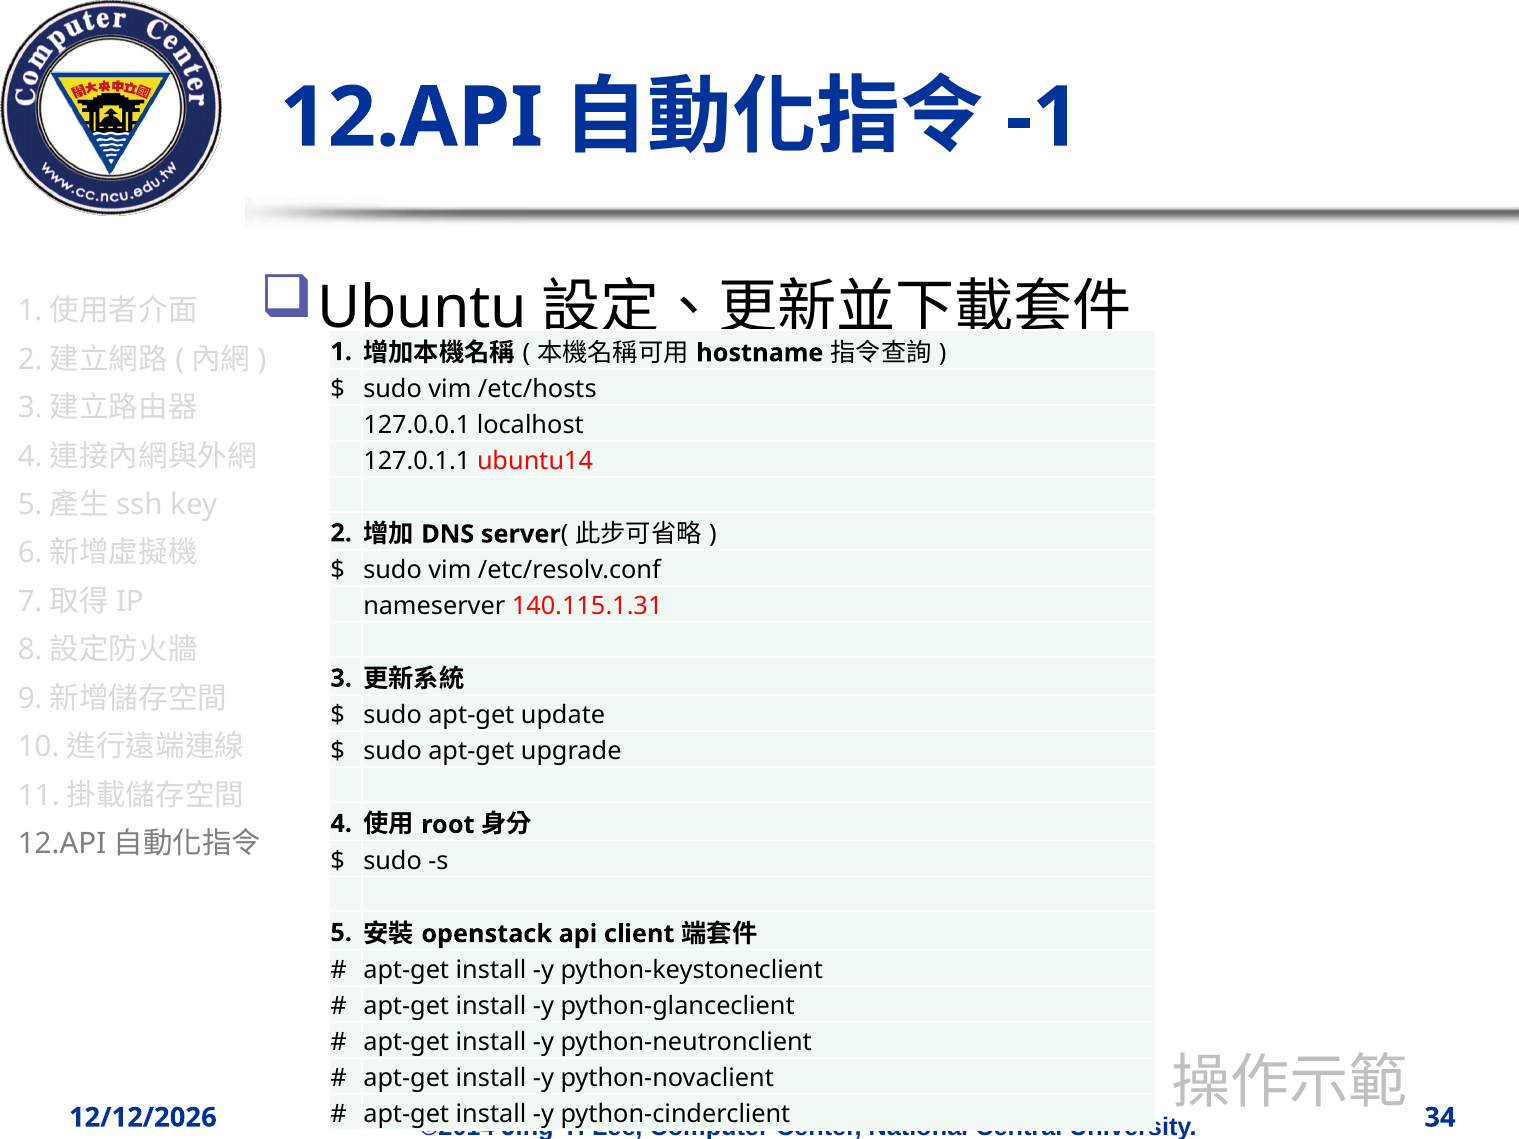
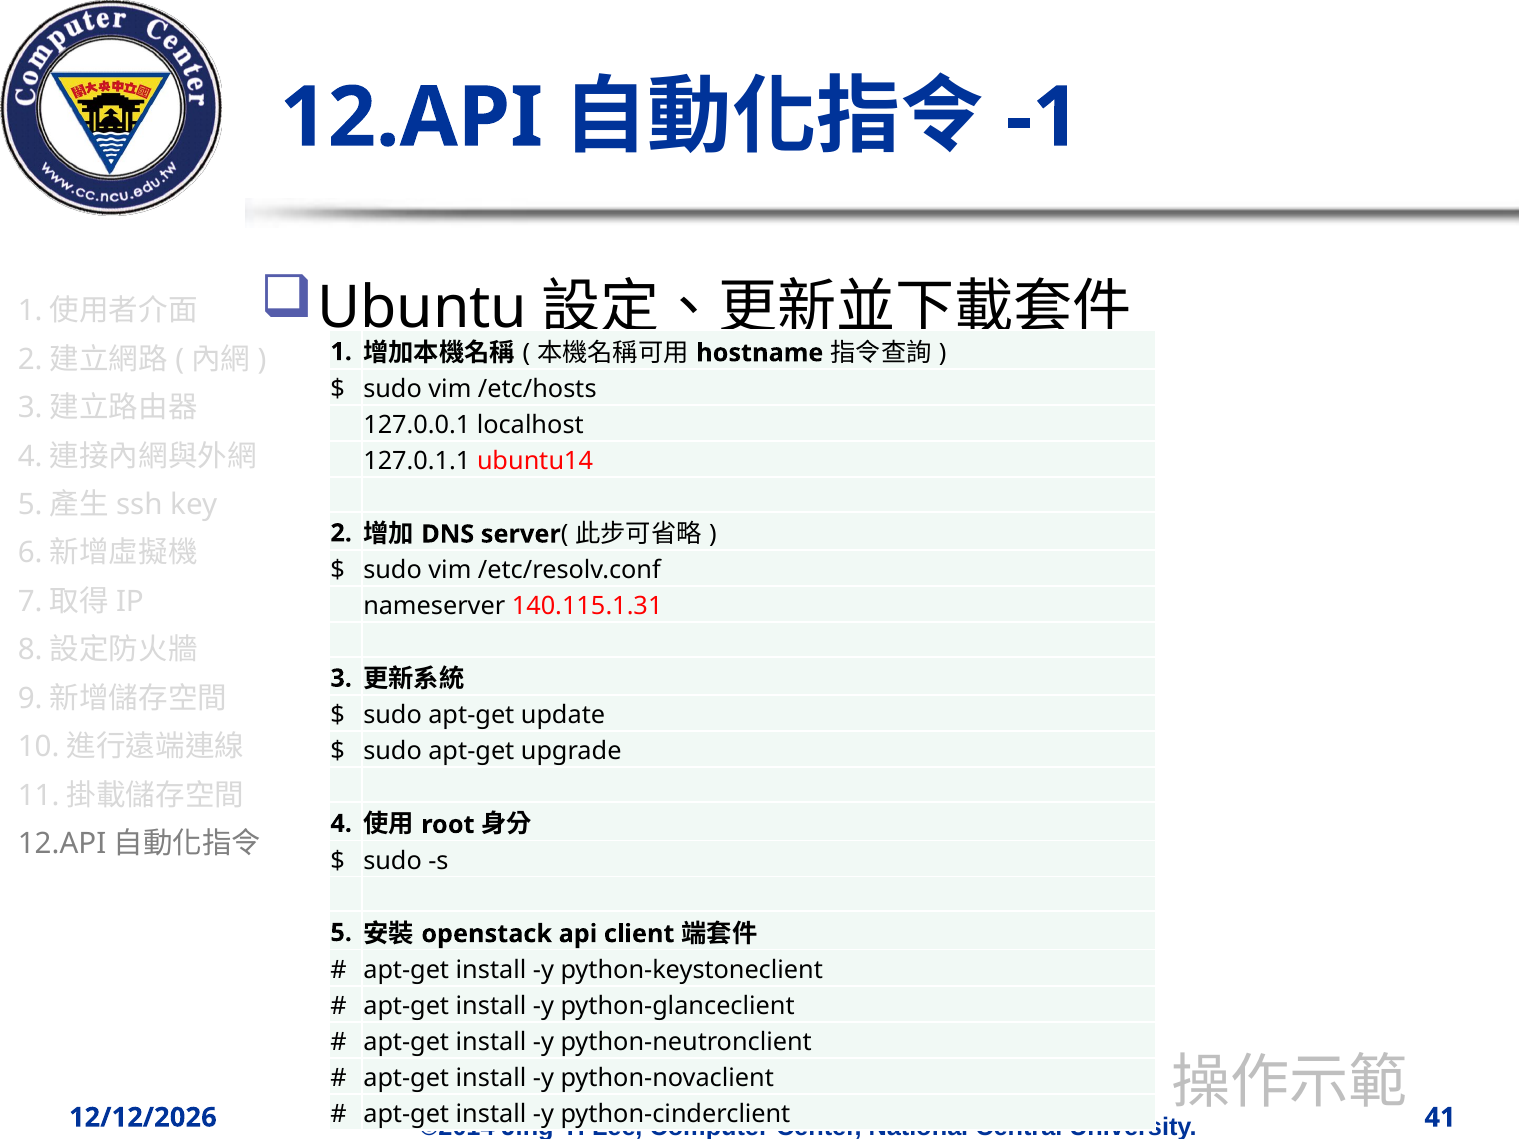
34: 34 -> 41 (1440, 1118)
